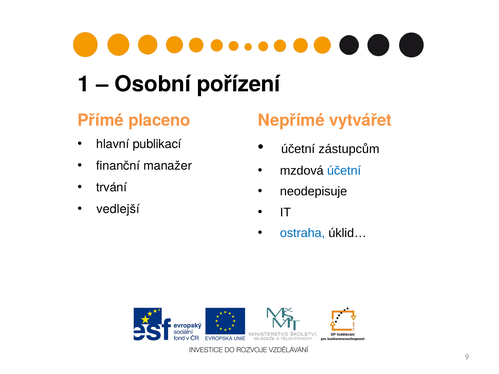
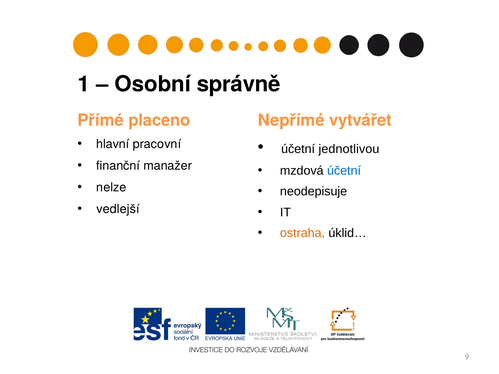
pořízení: pořízení -> správně (239, 84)
publikací: publikací -> pracovní (157, 144)
zástupcům: zástupcům -> jednotlivou (349, 149)
trvání: trvání -> nelze (111, 188)
ostraha colour: blue -> orange (302, 233)
